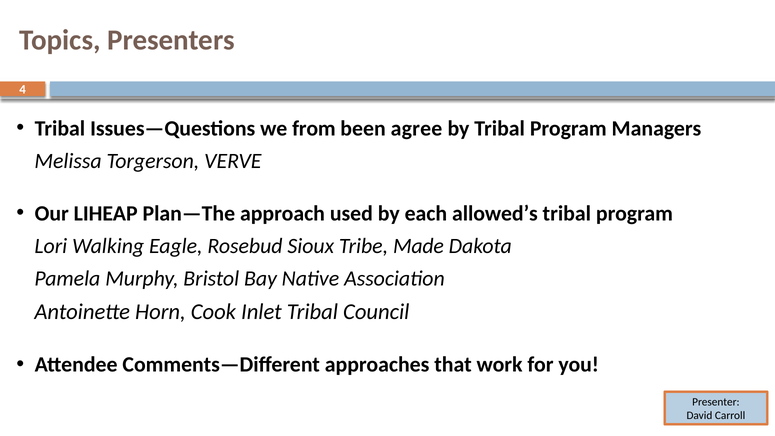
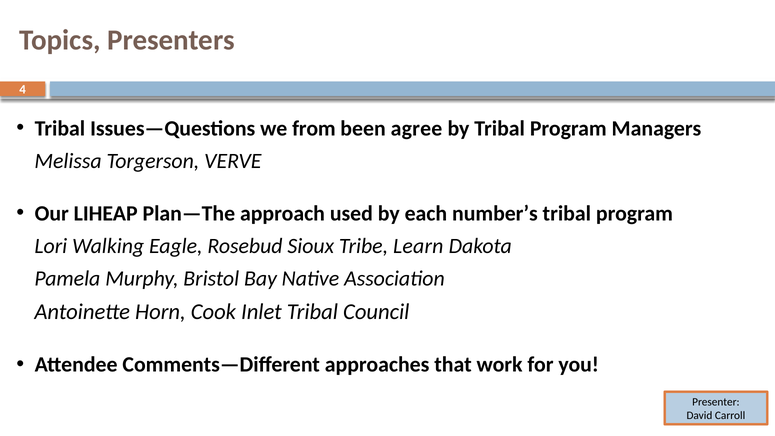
allowed’s: allowed’s -> number’s (495, 213)
Made: Made -> Learn (418, 246)
